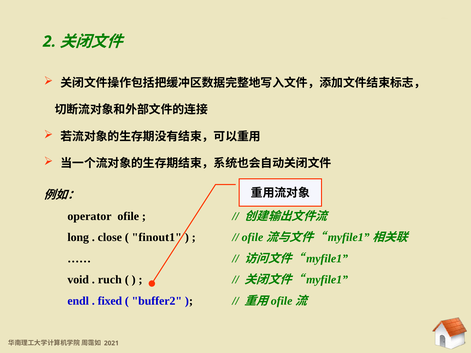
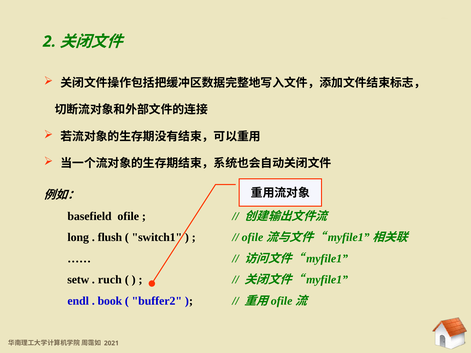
operator: operator -> basefield (90, 216)
close: close -> flush (110, 237)
finout1: finout1 -> switch1 (157, 237)
void: void -> setw (78, 280)
fixed: fixed -> book (110, 301)
